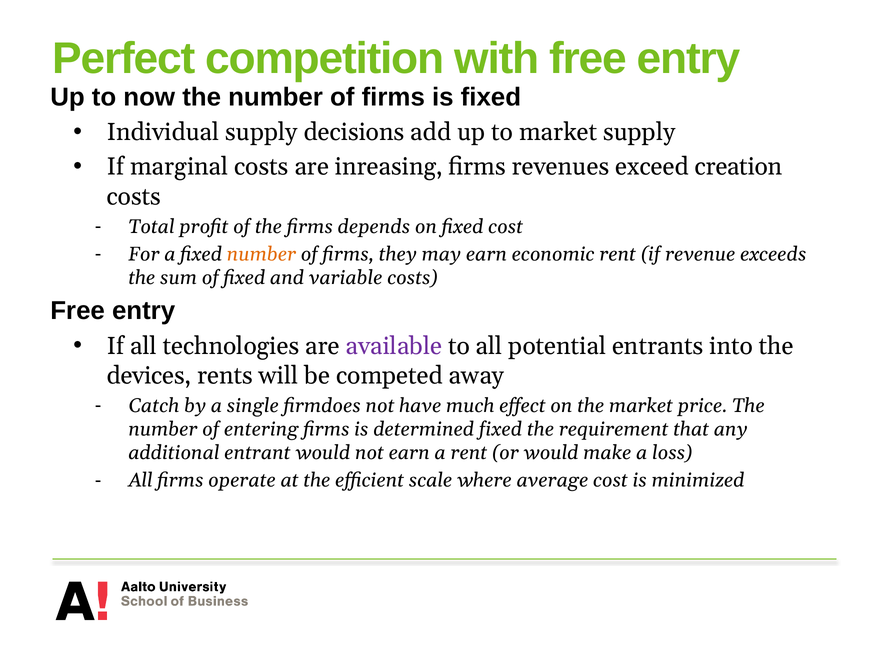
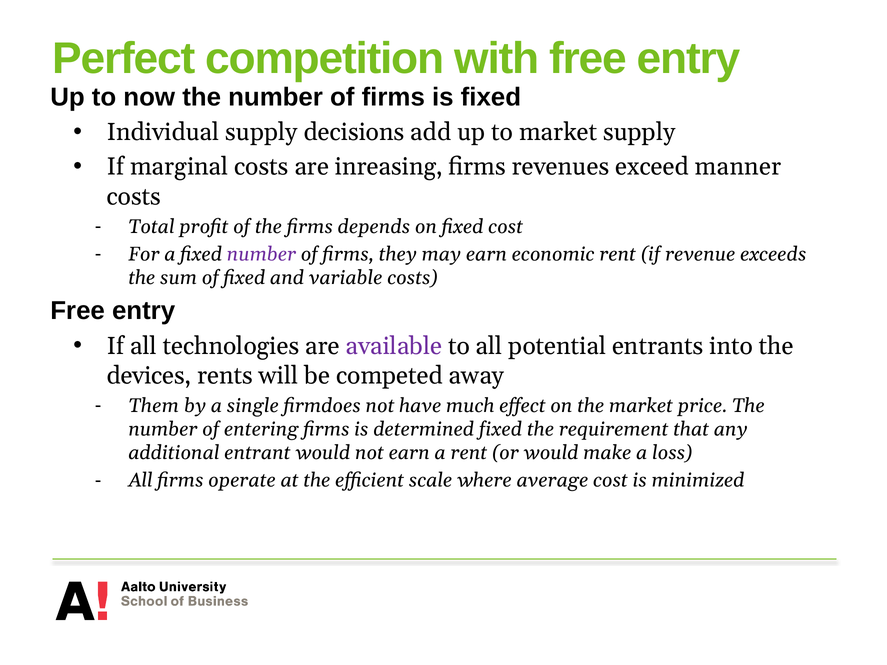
creation: creation -> manner (738, 167)
number colour: orange -> purple (261, 254)
Catch: Catch -> Them (154, 406)
